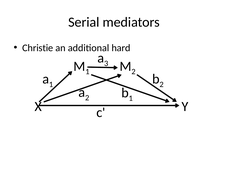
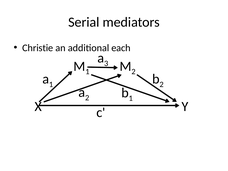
hard: hard -> each (121, 48)
